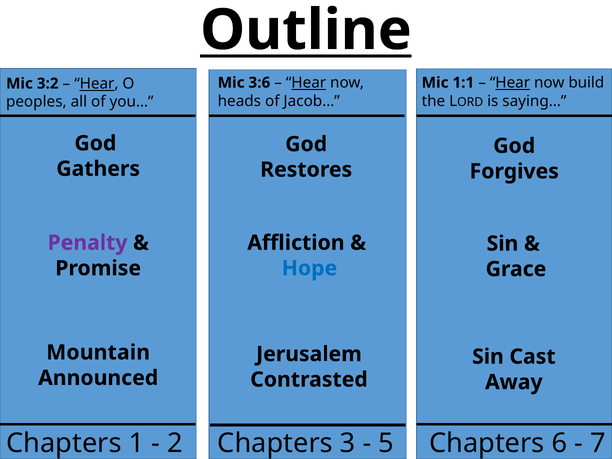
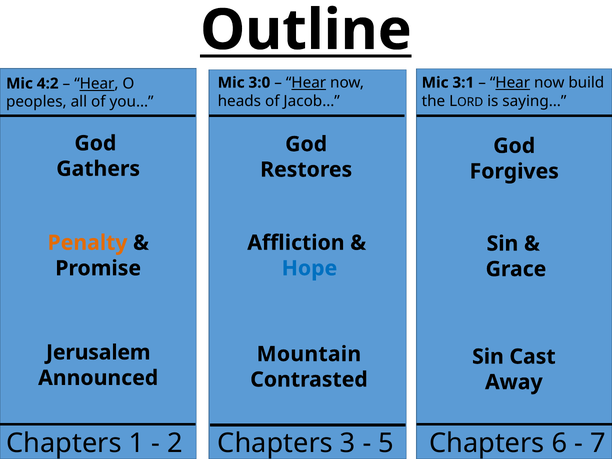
3:6: 3:6 -> 3:0 (259, 83)
1:1: 1:1 -> 3:1 (463, 83)
3:2: 3:2 -> 4:2 (48, 84)
Penalty colour: purple -> orange (87, 243)
Mountain: Mountain -> Jerusalem (98, 352)
Jerusalem: Jerusalem -> Mountain (309, 354)
